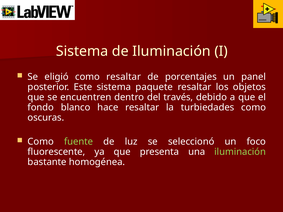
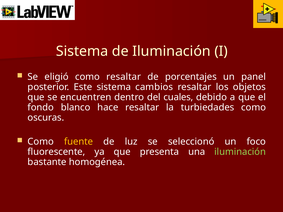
paquete: paquete -> cambios (154, 87)
través: través -> cuales (178, 97)
fuente colour: light green -> yellow (79, 142)
